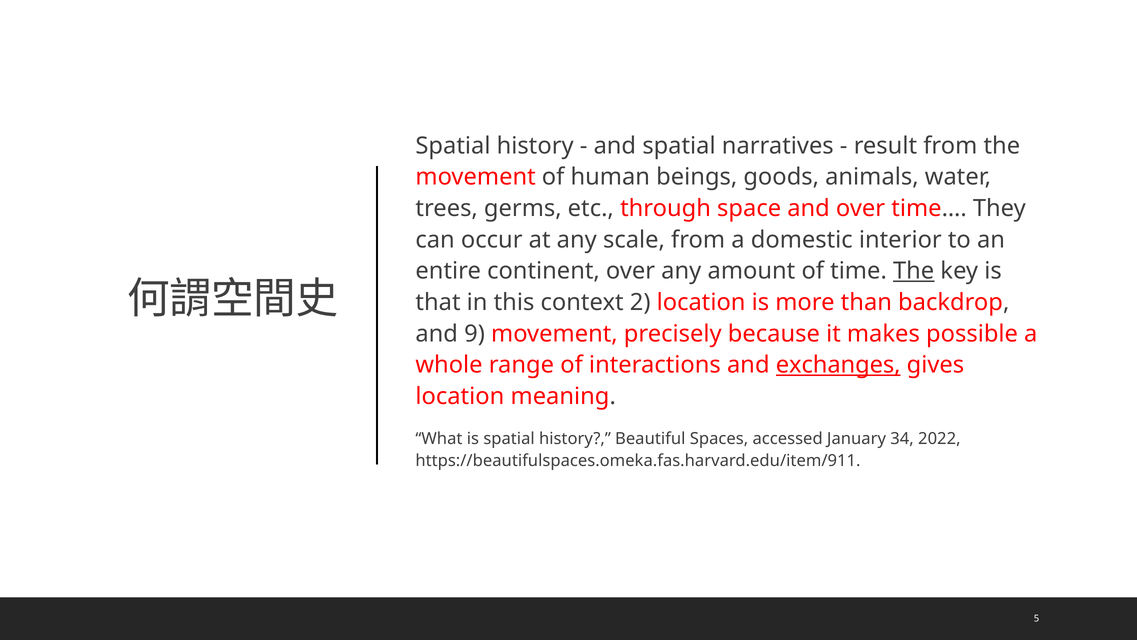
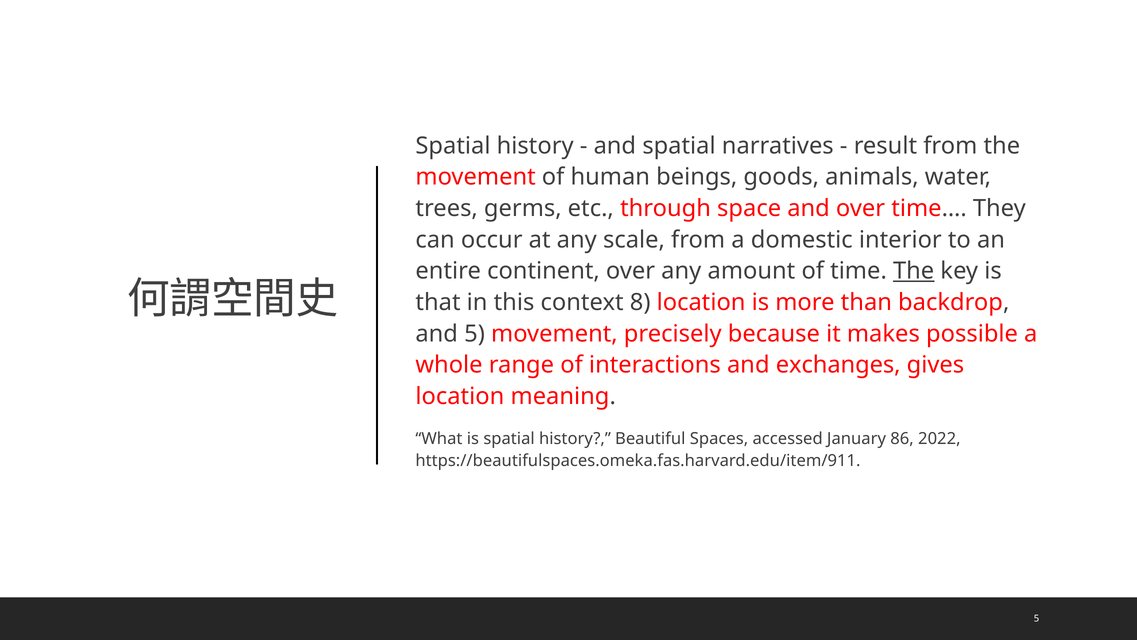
2: 2 -> 8 (640, 302)
and 9: 9 -> 5 (475, 333)
exchanges underline: present -> none (838, 365)
34: 34 -> 86 (902, 438)
